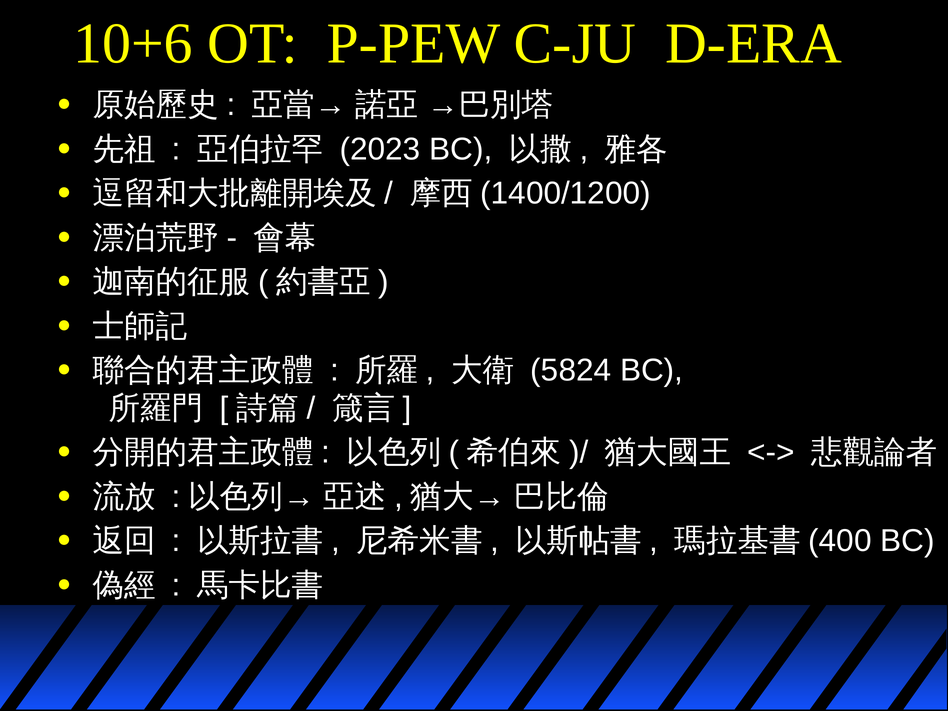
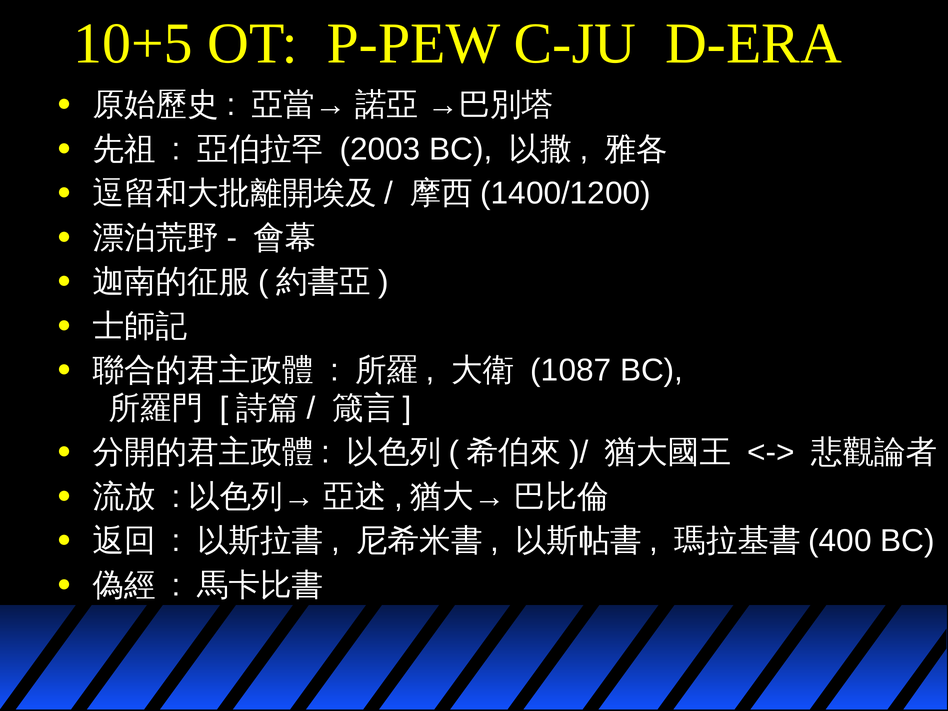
10+6: 10+6 -> 10+5 (133, 44)
2023: 2023 -> 2003 (380, 149)
5824: 5824 -> 1087 (571, 370)
